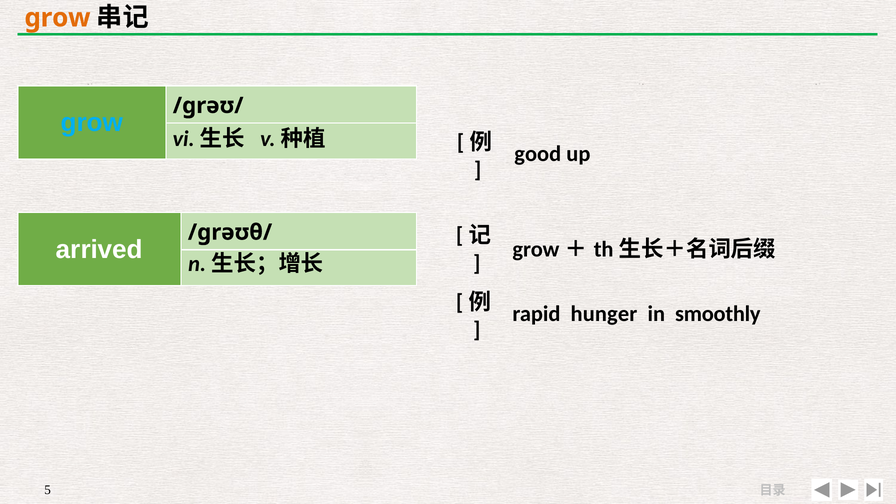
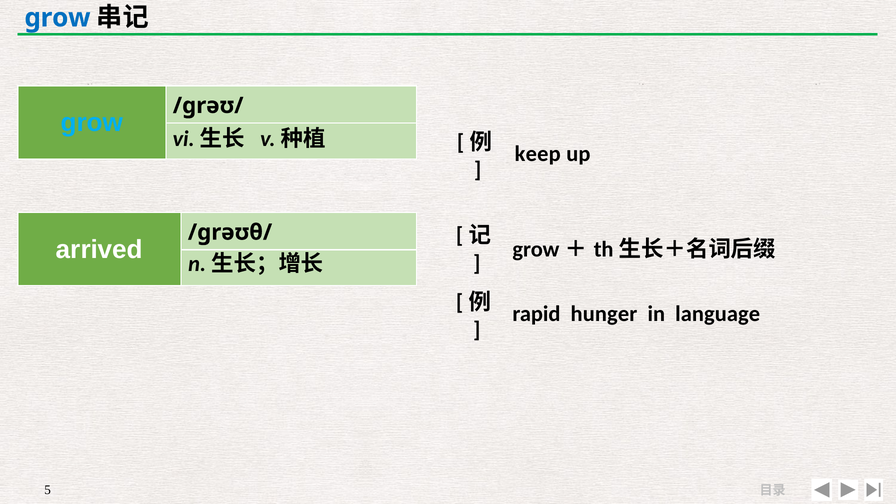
grow colour: orange -> blue (57, 18)
good: good -> keep (538, 154)
smoothly: smoothly -> language (718, 314)
